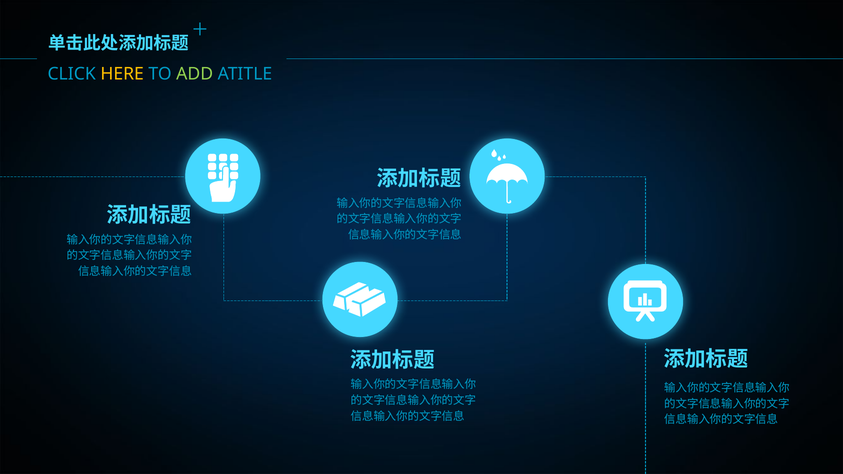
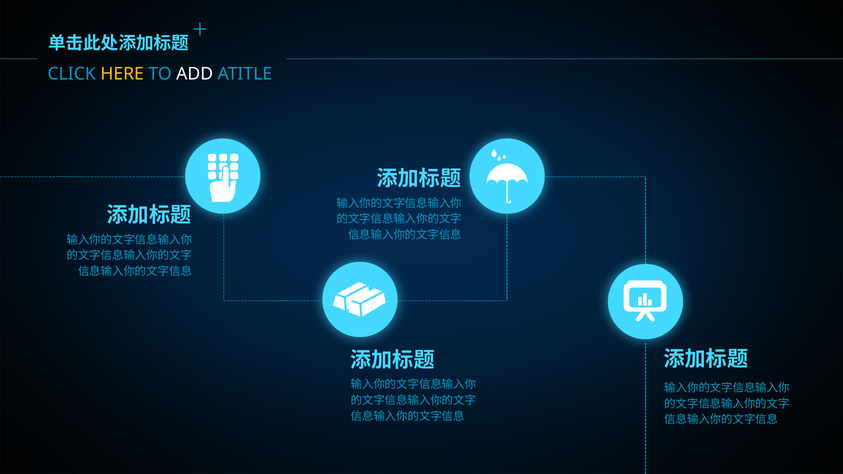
ADD colour: light green -> white (195, 74)
